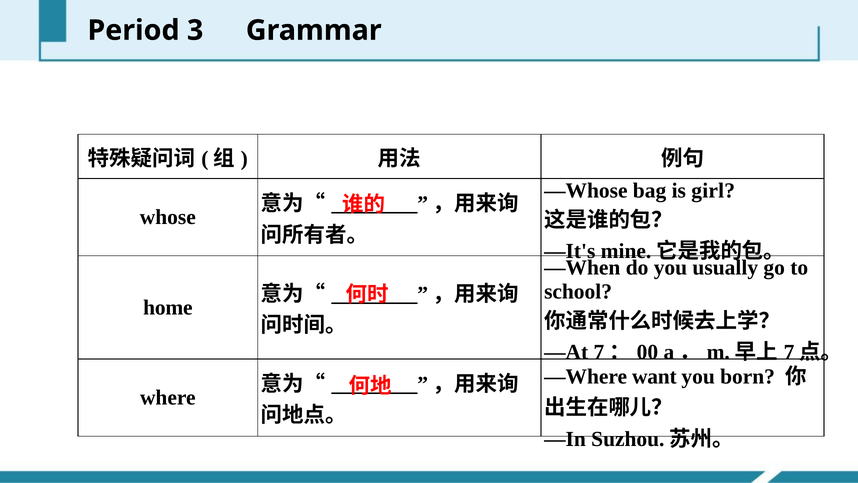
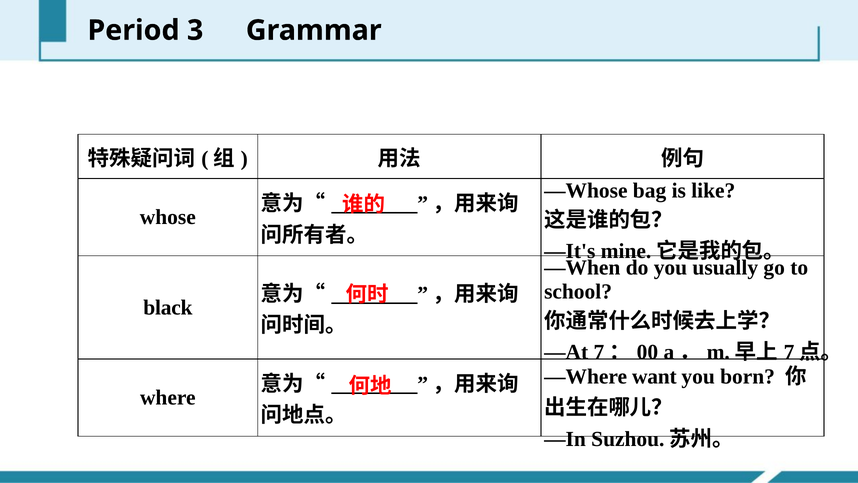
girl: girl -> like (713, 190)
home: home -> black (168, 307)
